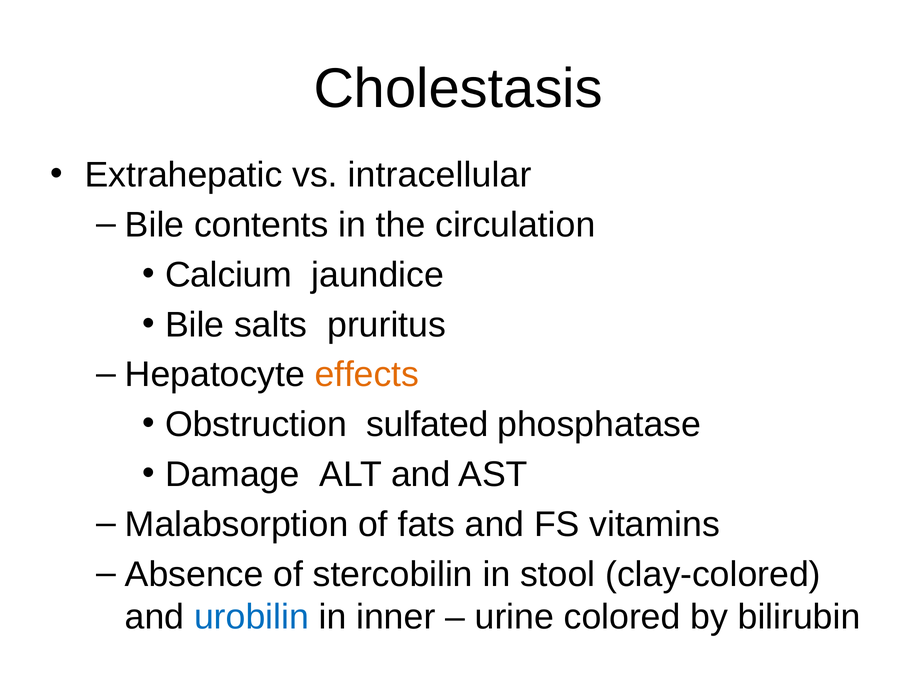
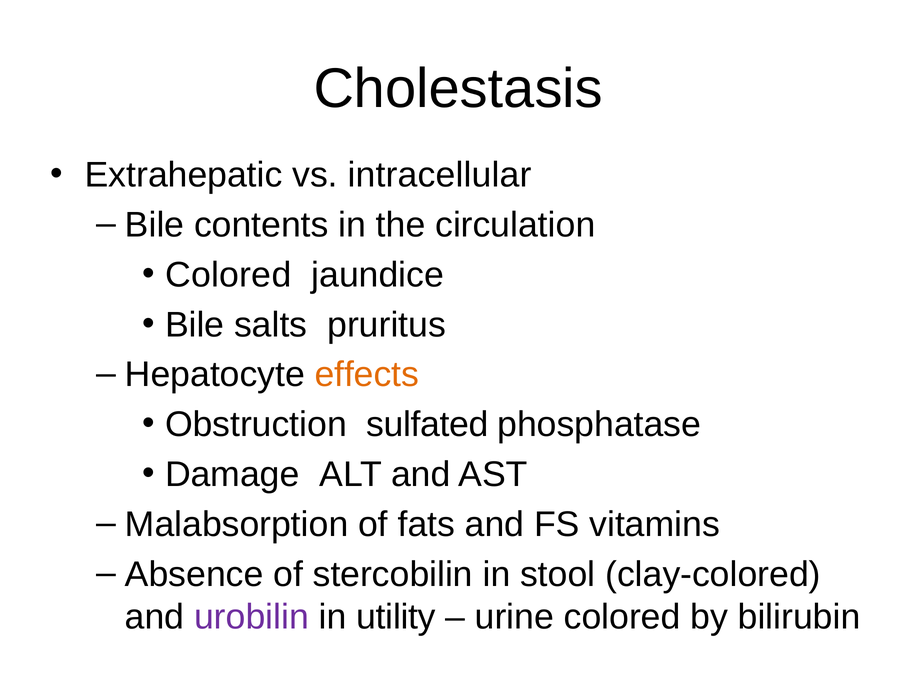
Calcium: Calcium -> Colored (228, 275)
urobilin colour: blue -> purple (252, 618)
inner: inner -> utility (396, 618)
